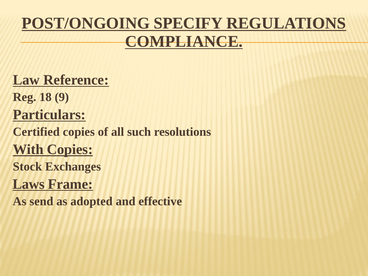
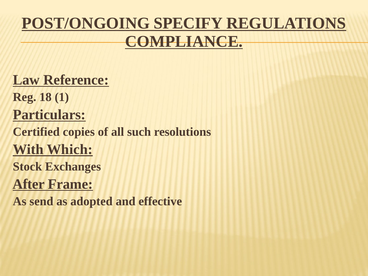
9: 9 -> 1 (62, 97)
With Copies: Copies -> Which (70, 149)
Laws: Laws -> After (29, 184)
